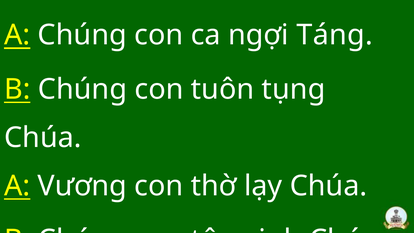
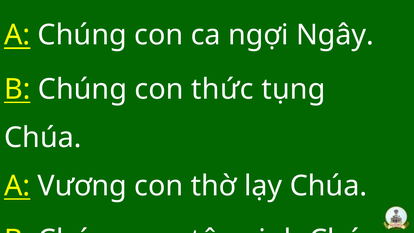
Táng: Táng -> Ngây (335, 35)
tuôn: tuôn -> thức (222, 89)
